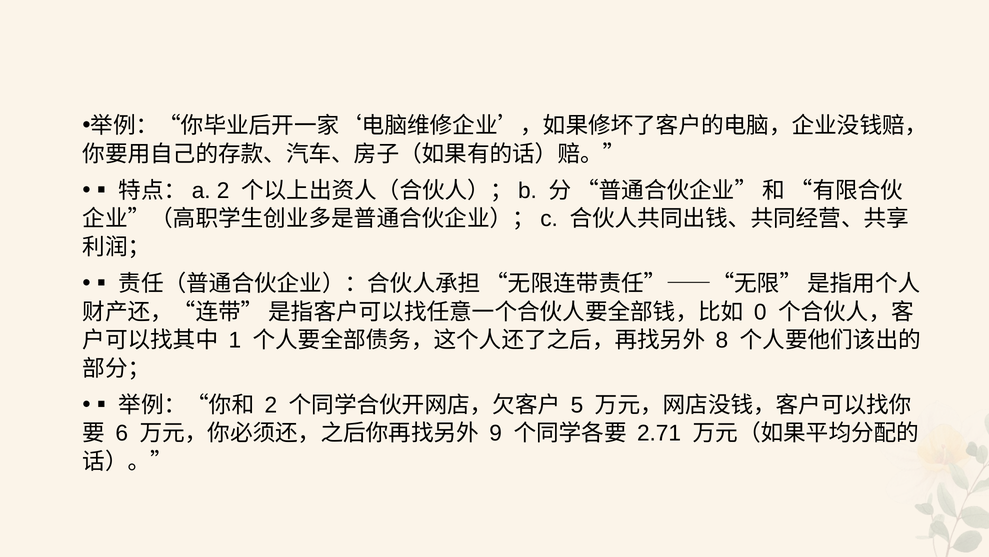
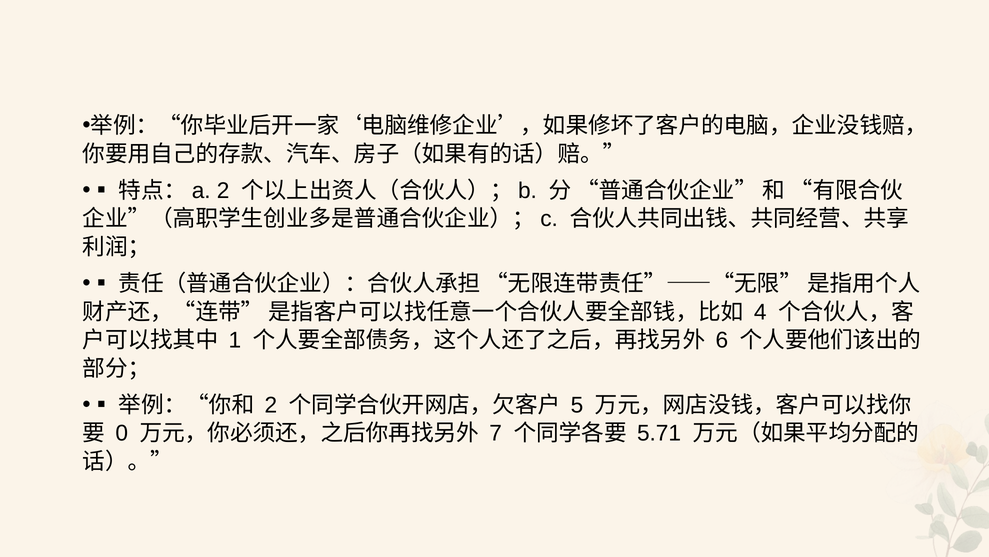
0: 0 -> 4 (760, 312)
8: 8 -> 6 (722, 340)
6: 6 -> 0 (122, 433)
9: 9 -> 7 (496, 433)
2.71: 2.71 -> 5.71 (659, 433)
